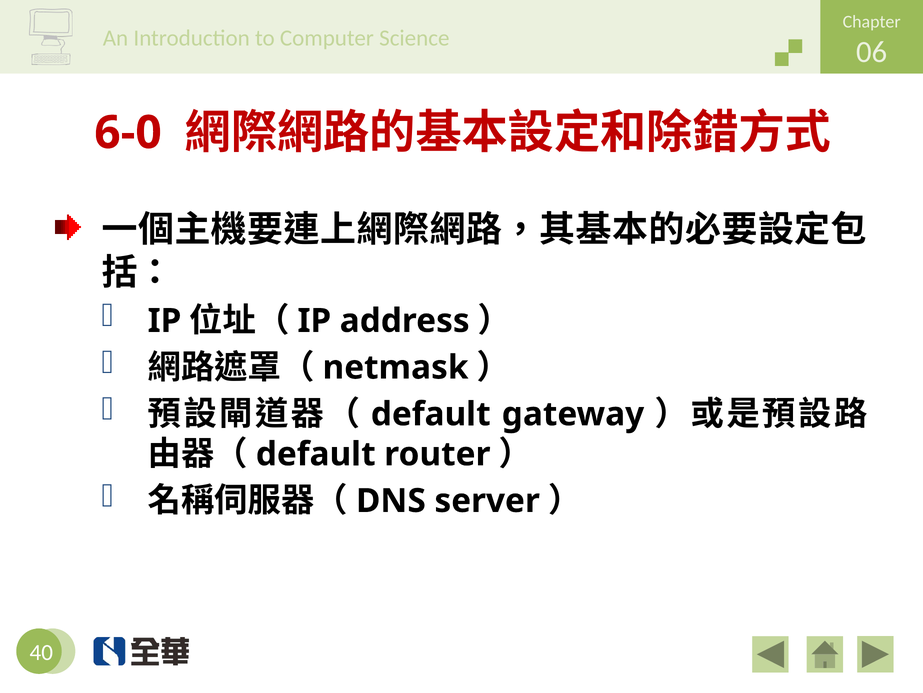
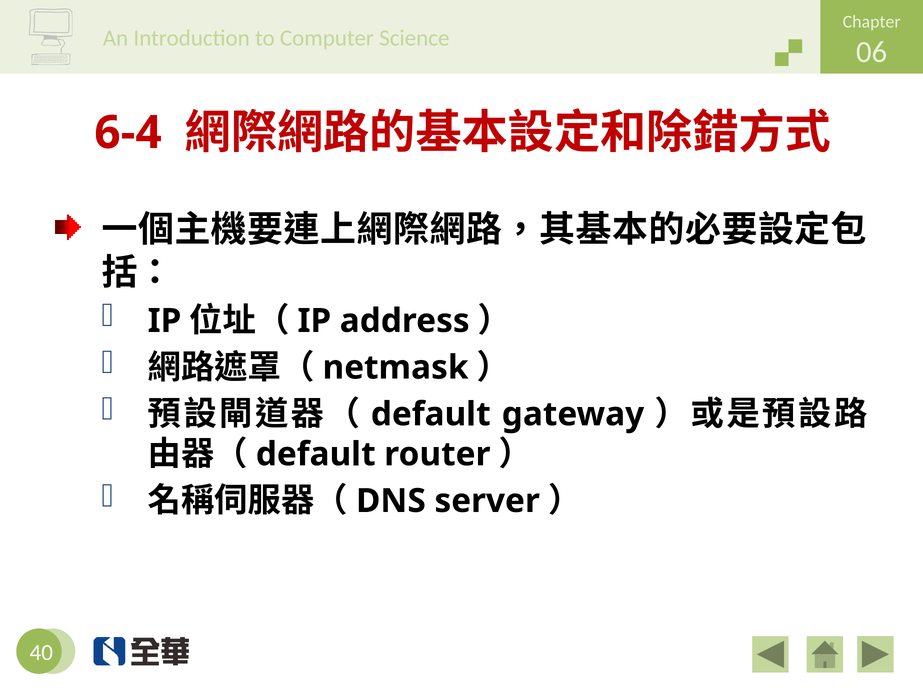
6-0: 6-0 -> 6-4 (128, 133)
